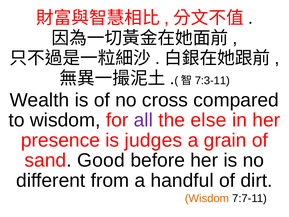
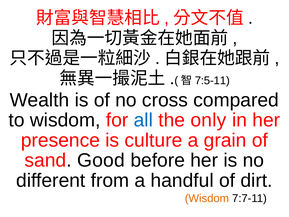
7:3-11: 7:3-11 -> 7:5-11 (212, 80)
all colour: purple -> blue (143, 120)
else: else -> only (208, 120)
judges: judges -> culture (153, 140)
